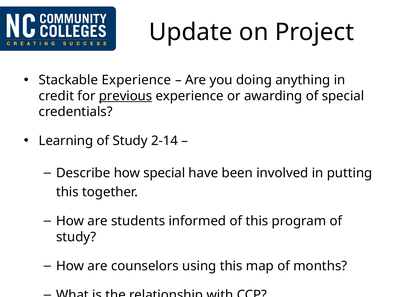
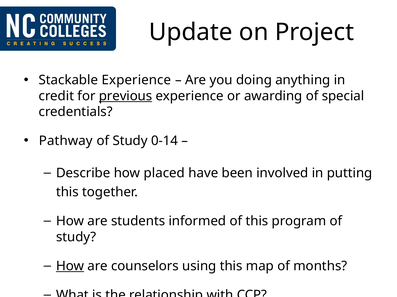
Learning: Learning -> Pathway (66, 141)
2-14: 2-14 -> 0-14 (165, 141)
how special: special -> placed (164, 174)
How underline: none -> present (70, 267)
